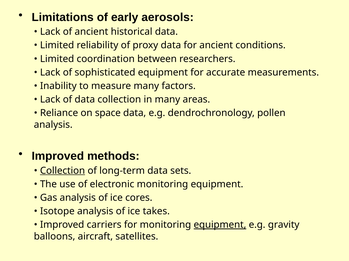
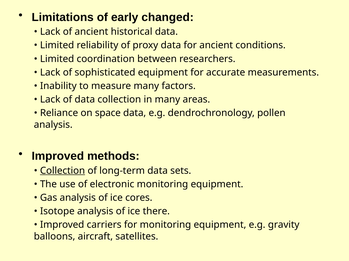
aerosols: aerosols -> changed (168, 17)
takes: takes -> there (156, 212)
equipment underline: present -> none (220, 225)
